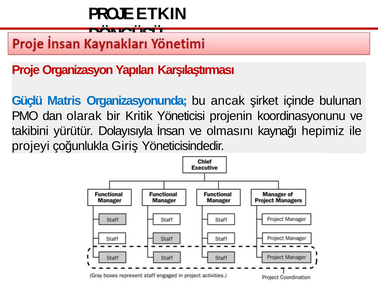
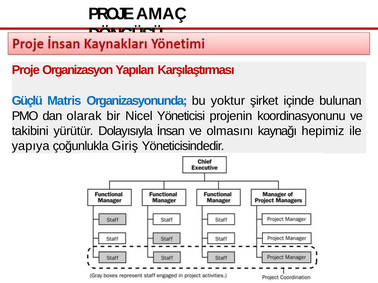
ETKIN: ETKIN -> AMAÇ (161, 14)
ancak: ancak -> yoktur (228, 101)
Kritik: Kritik -> Nicel (139, 116)
projeyi: projeyi -> yapıya (31, 146)
